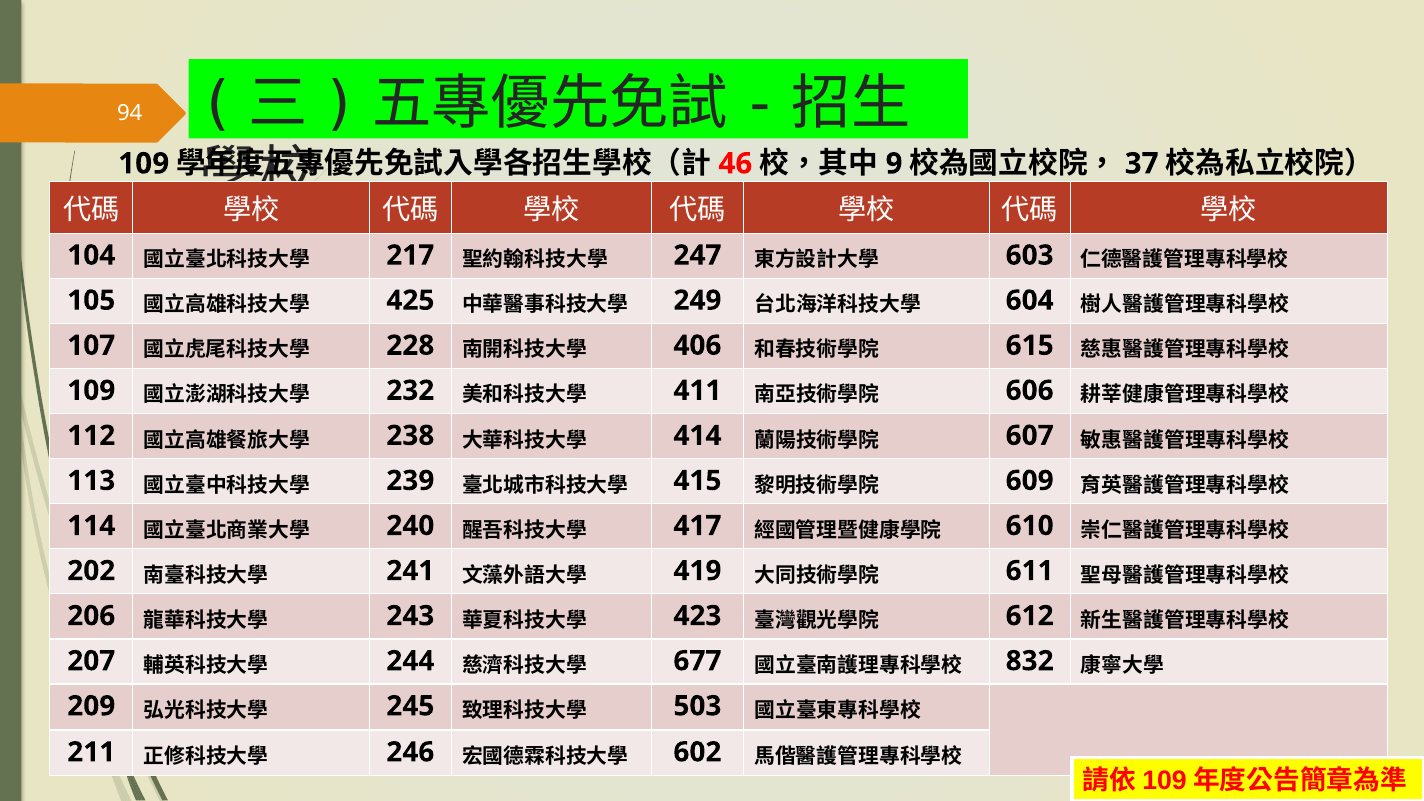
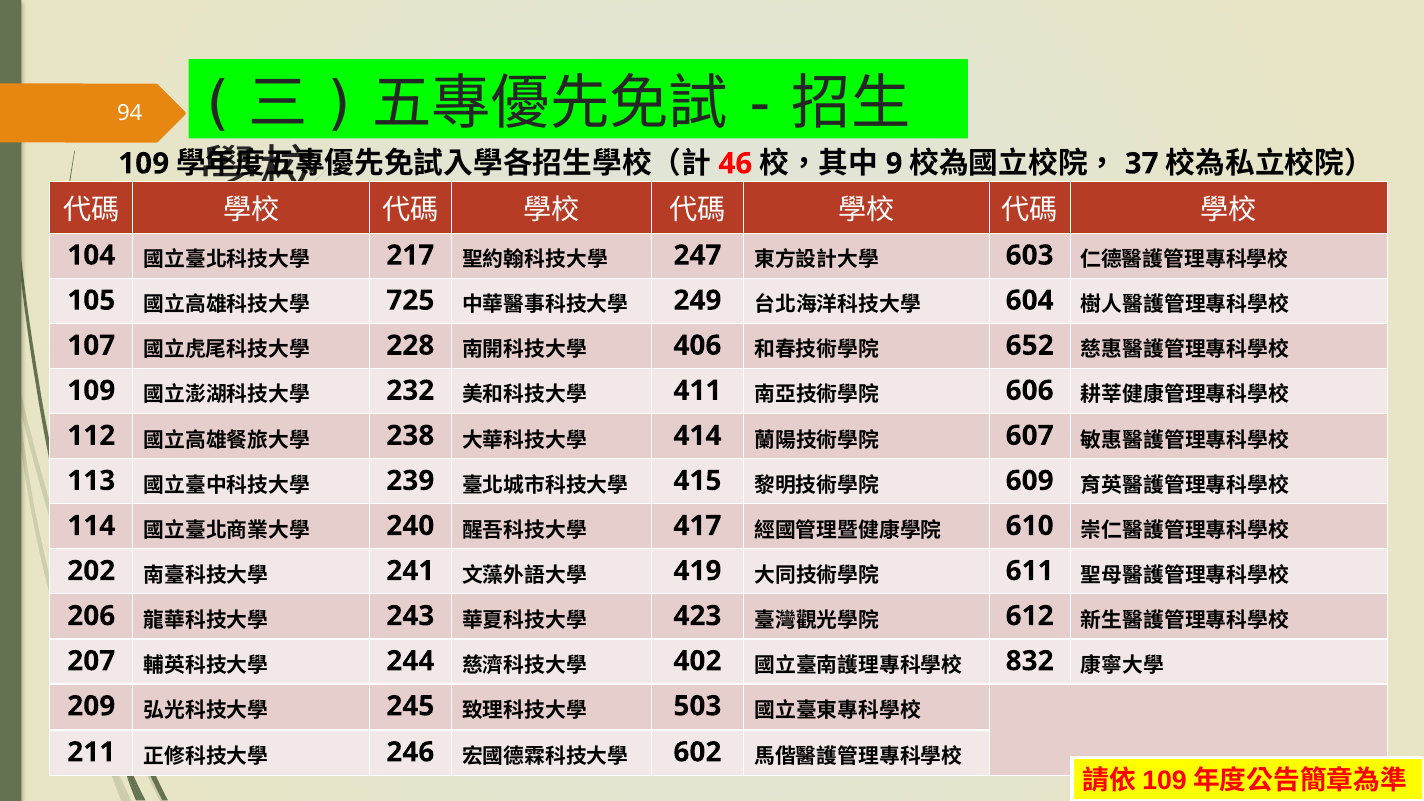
425: 425 -> 725 (410, 300)
615: 615 -> 652 (1030, 345)
677: 677 -> 402 (697, 661)
